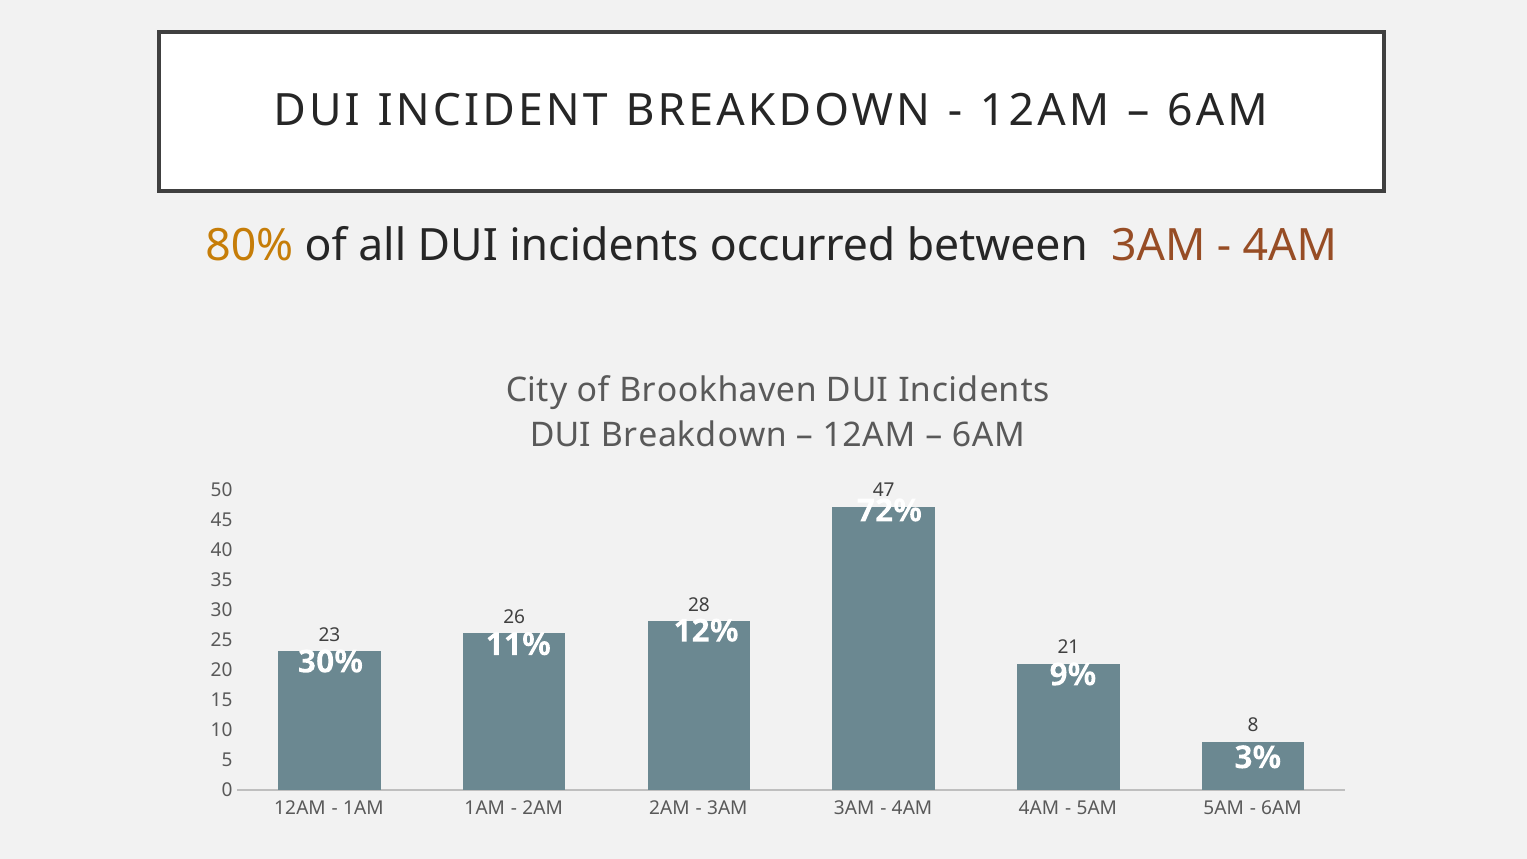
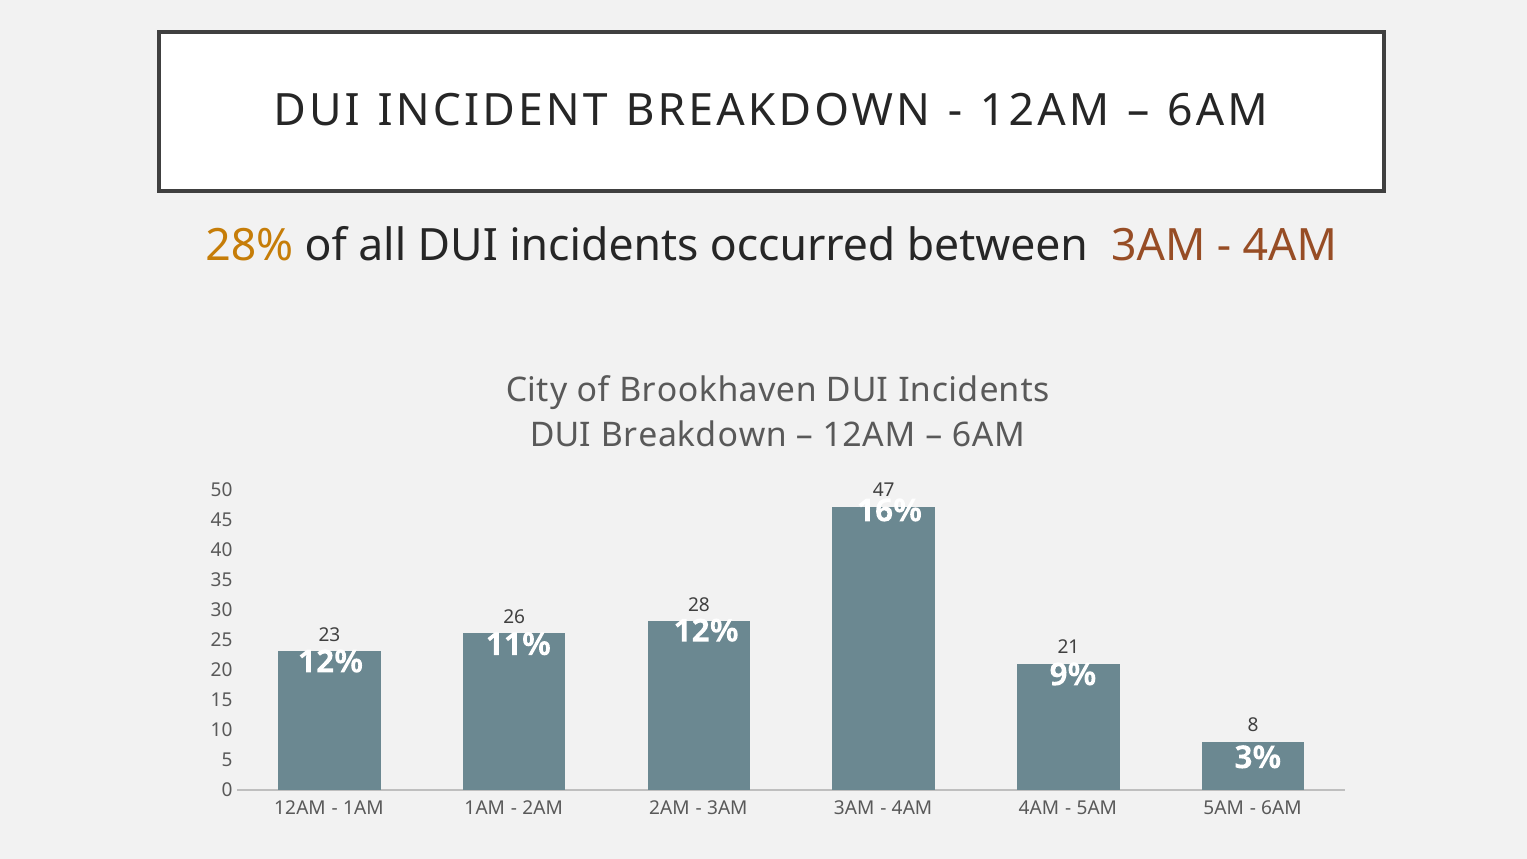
80%: 80% -> 28% (249, 246)
72%: 72% -> 16% (889, 511)
30%: 30% -> 12% (330, 662)
